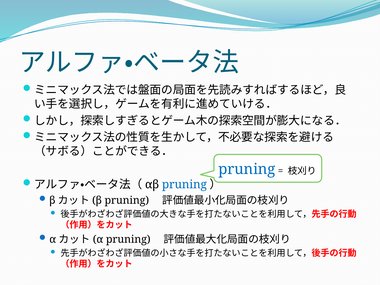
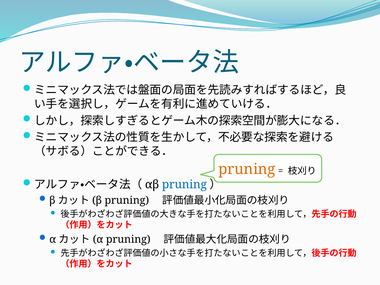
pruning colour: blue -> orange (247, 169)
